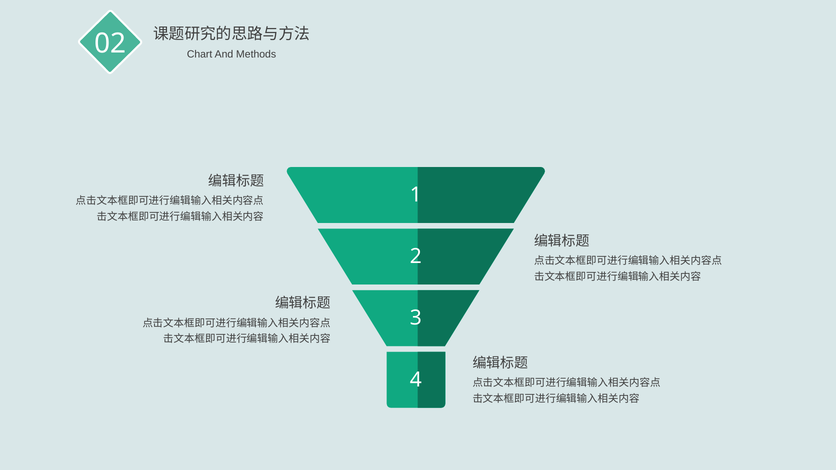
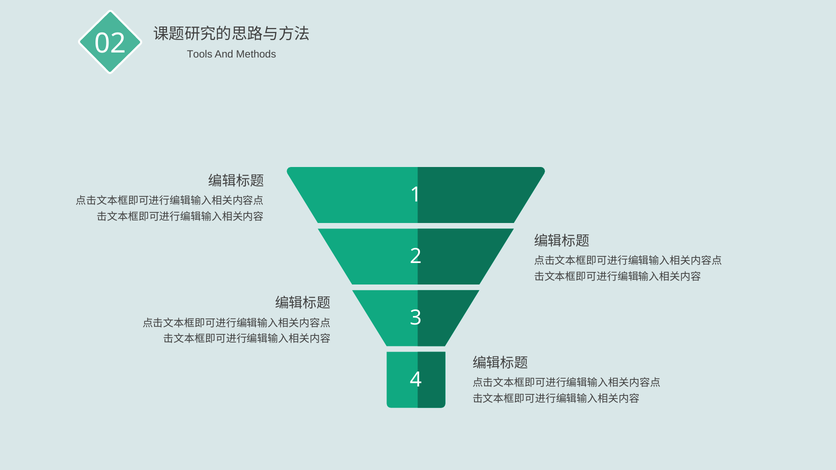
Chart: Chart -> Tools (200, 54)
